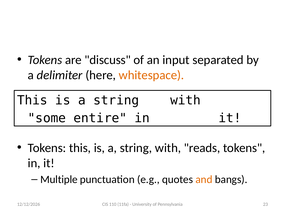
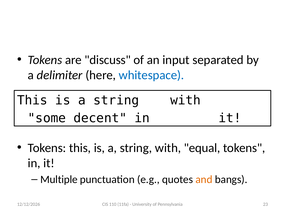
whitespace colour: orange -> blue (151, 75)
entire: entire -> decent (100, 118)
reads: reads -> equal (202, 148)
